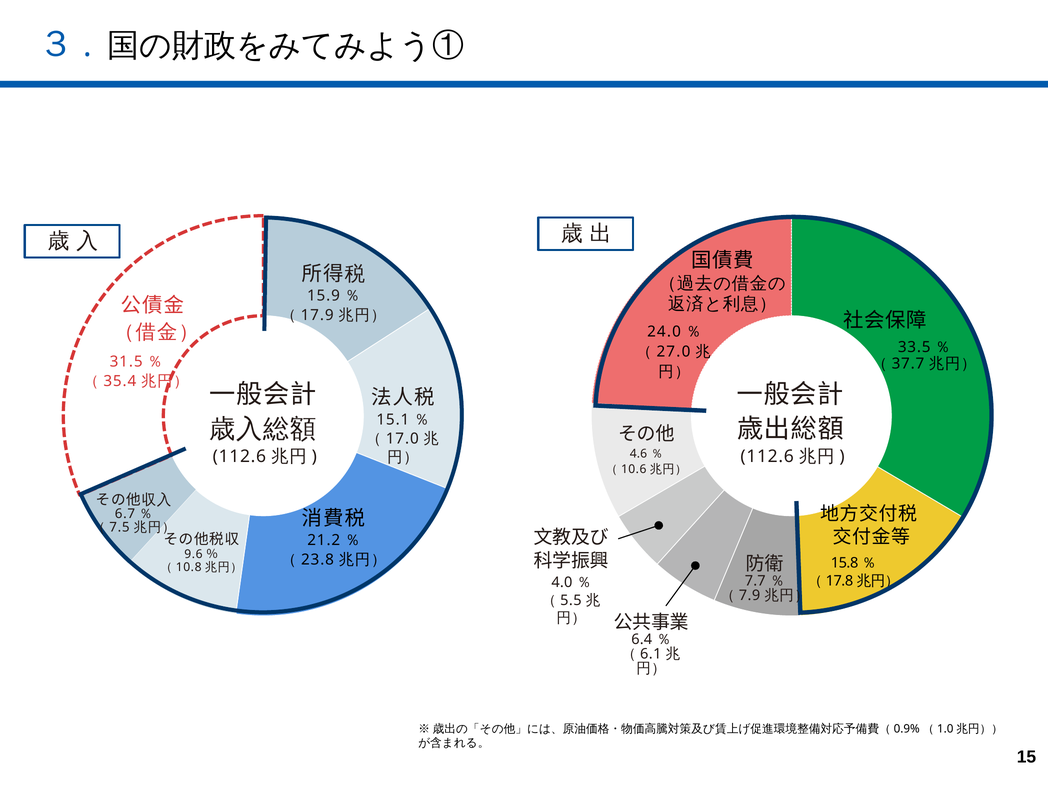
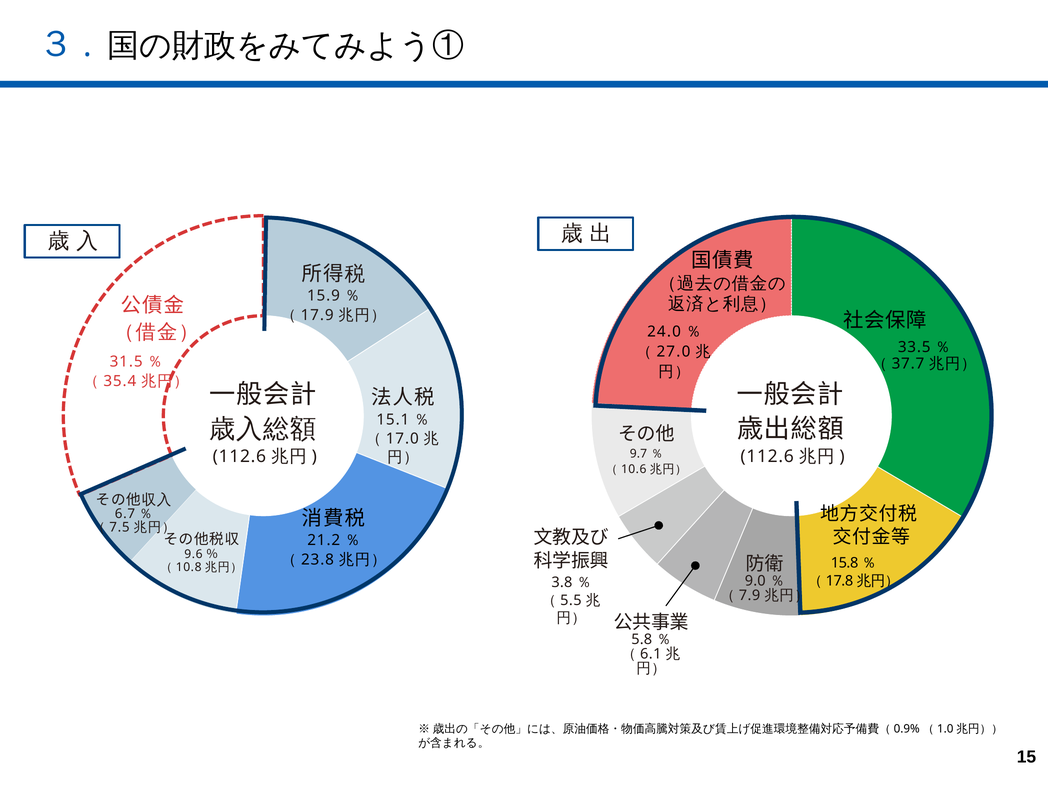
4.6: 4.6 -> 9.7 (638, 454)
7.7: 7.7 -> 9.0 (755, 581)
4.0: 4.0 -> 3.8 (562, 582)
6.4: 6.4 -> 5.8 (642, 639)
